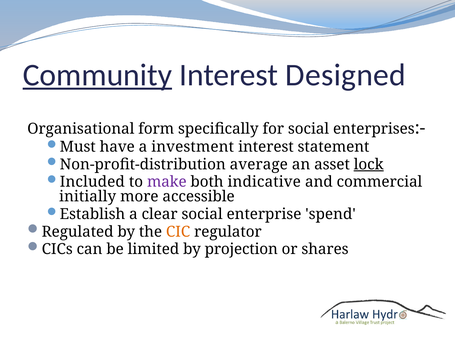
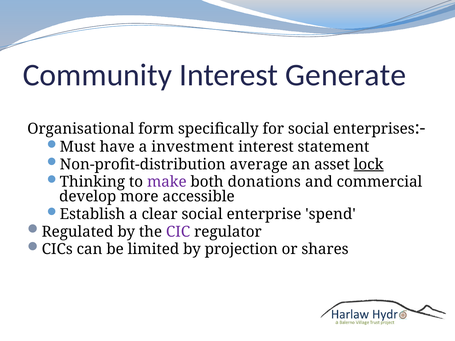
Community underline: present -> none (97, 75)
Designed: Designed -> Generate (346, 75)
Included: Included -> Thinking (92, 182)
indicative: indicative -> donations (264, 182)
initially: initially -> develop (88, 197)
CIC colour: orange -> purple (178, 232)
